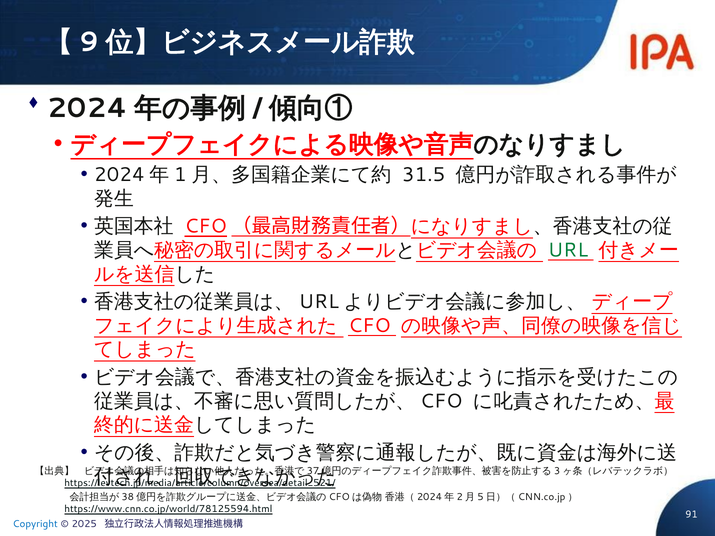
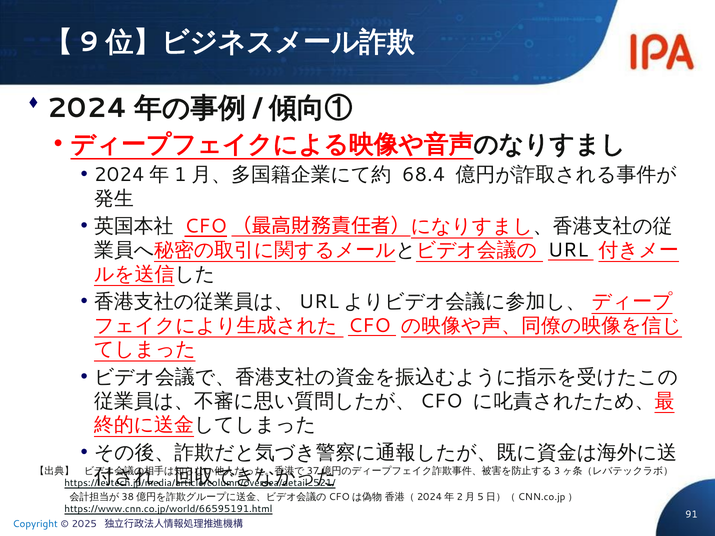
31.5: 31.5 -> 68.4 (424, 175)
URL colour: green -> black (568, 250)
https://www.cnn.co.jp/world/78125594.html: https://www.cnn.co.jp/world/78125594.html -> https://www.cnn.co.jp/world/66595191.html (168, 509)
